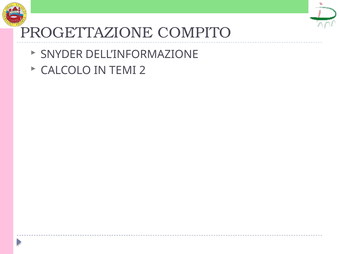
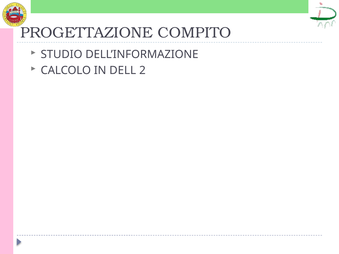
SNYDER: SNYDER -> STUDIO (62, 54)
TEMI: TEMI -> DELL (123, 70)
